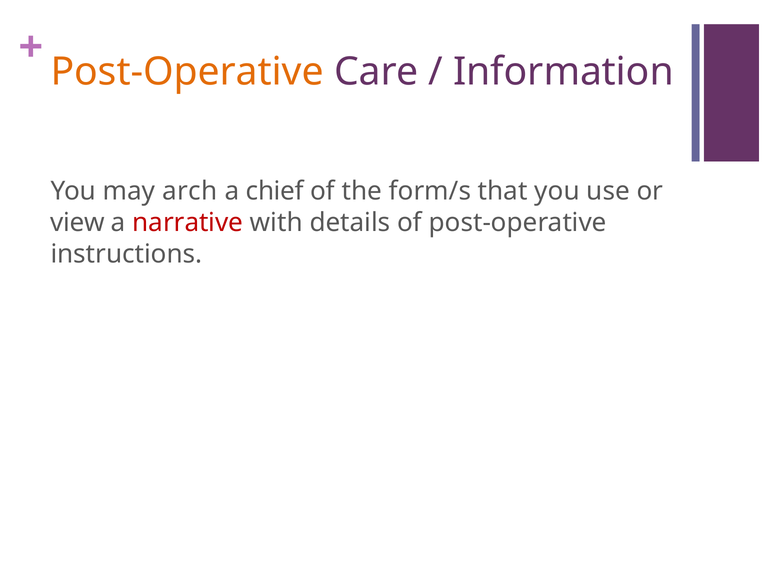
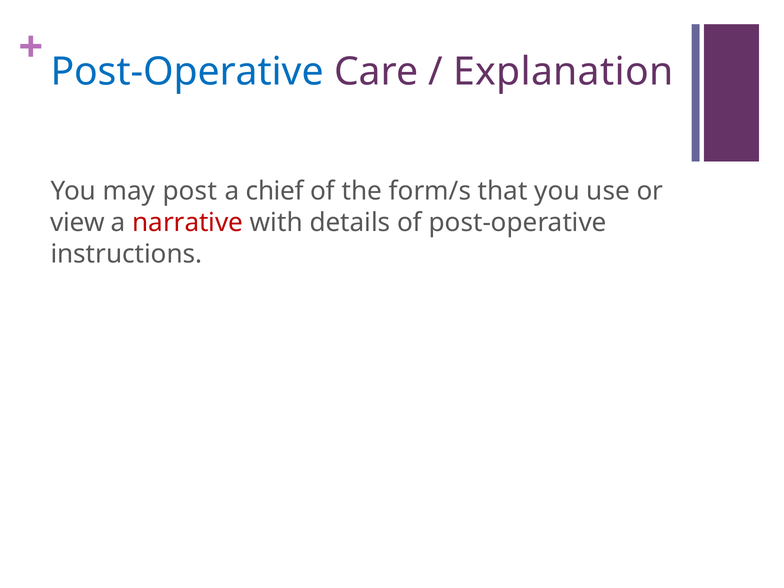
Post-Operative colour: orange -> blue (187, 72)
Information: Information -> Explanation (563, 72)
arch: arch -> post (190, 191)
